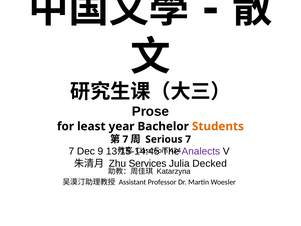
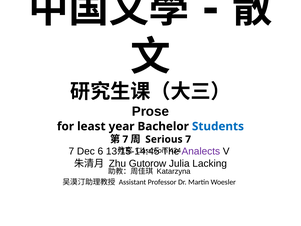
Students colour: orange -> blue (218, 126)
9: 9 -> 6 (100, 151)
Services: Services -> Gutorow (148, 163)
Decked: Decked -> Lacking (210, 163)
